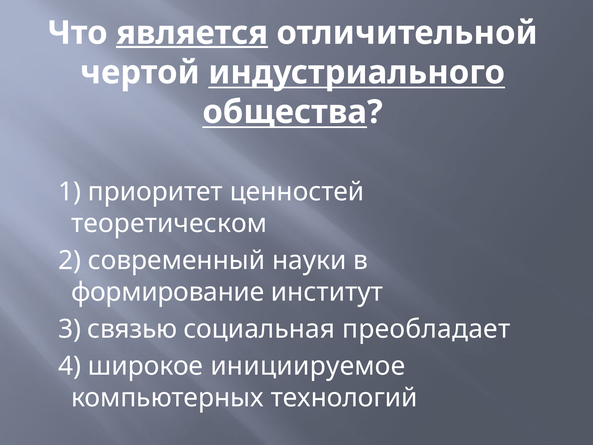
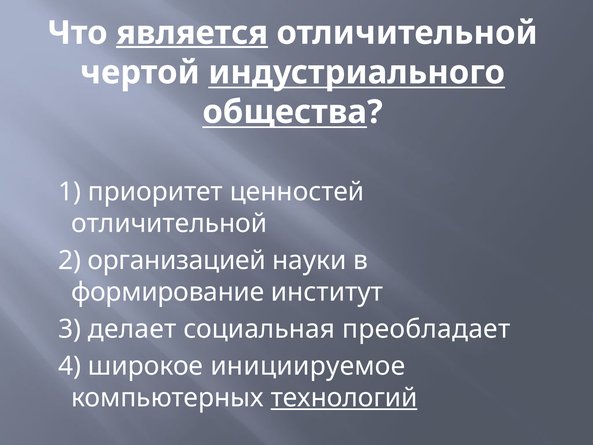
теоретическом: теоретическом -> отличительной (169, 223)
современный: современный -> организацией (177, 260)
связью: связью -> делает (132, 329)
технологий underline: none -> present (344, 398)
